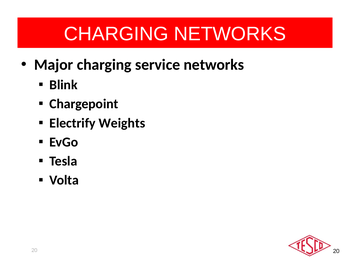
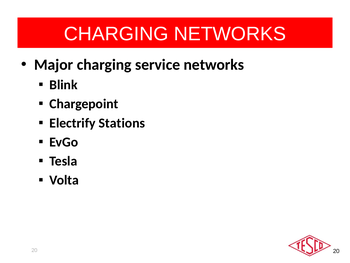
Weights: Weights -> Stations (122, 123)
